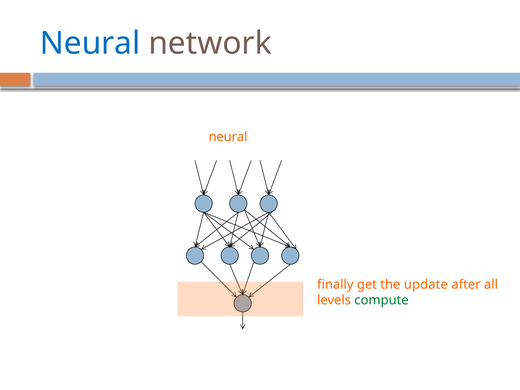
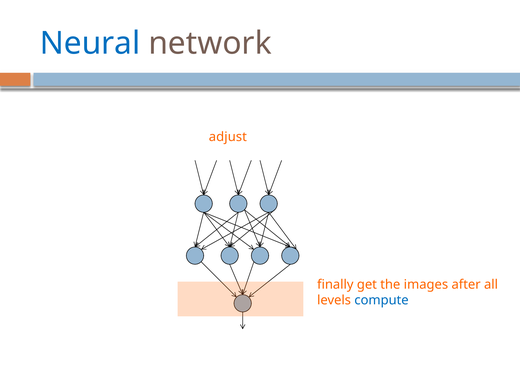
neural: neural -> adjust (228, 137)
update: update -> images (426, 285)
compute colour: green -> blue (381, 300)
